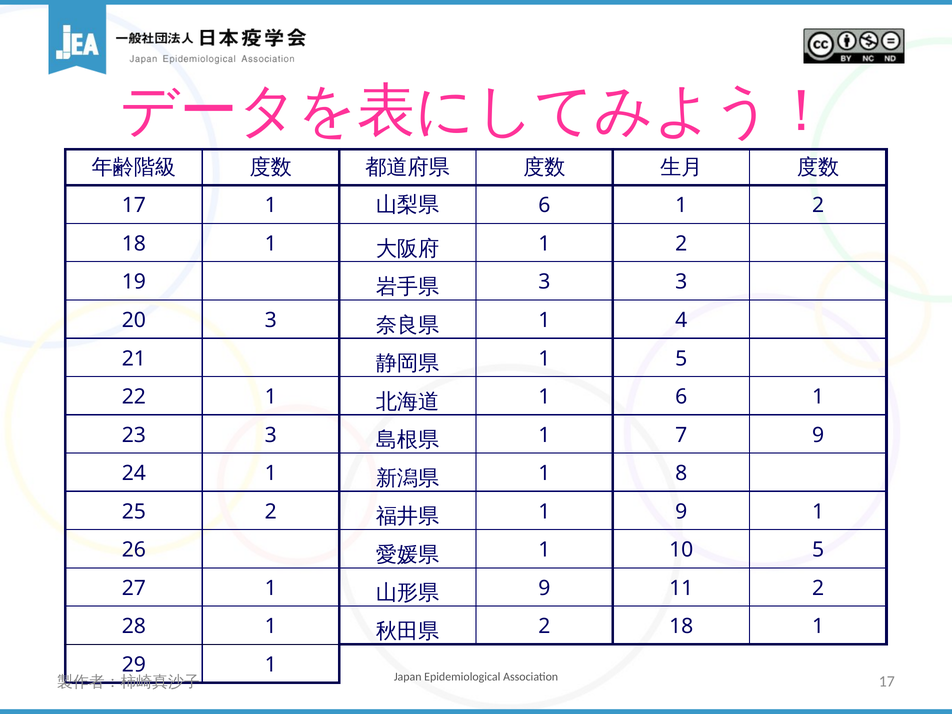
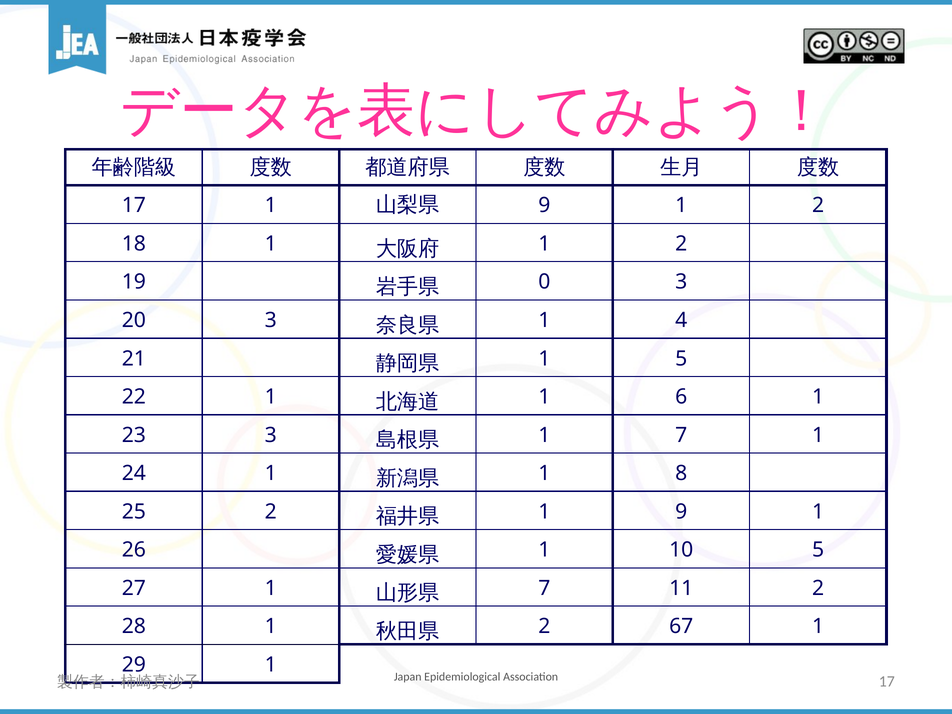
6: 6 -> 9 (544, 205)
3: 3 -> 0 (544, 282)
7 9: 9 -> 1 (818, 435)
9: 9 -> 7 (544, 588)
18: 18 -> 67 (681, 626)
